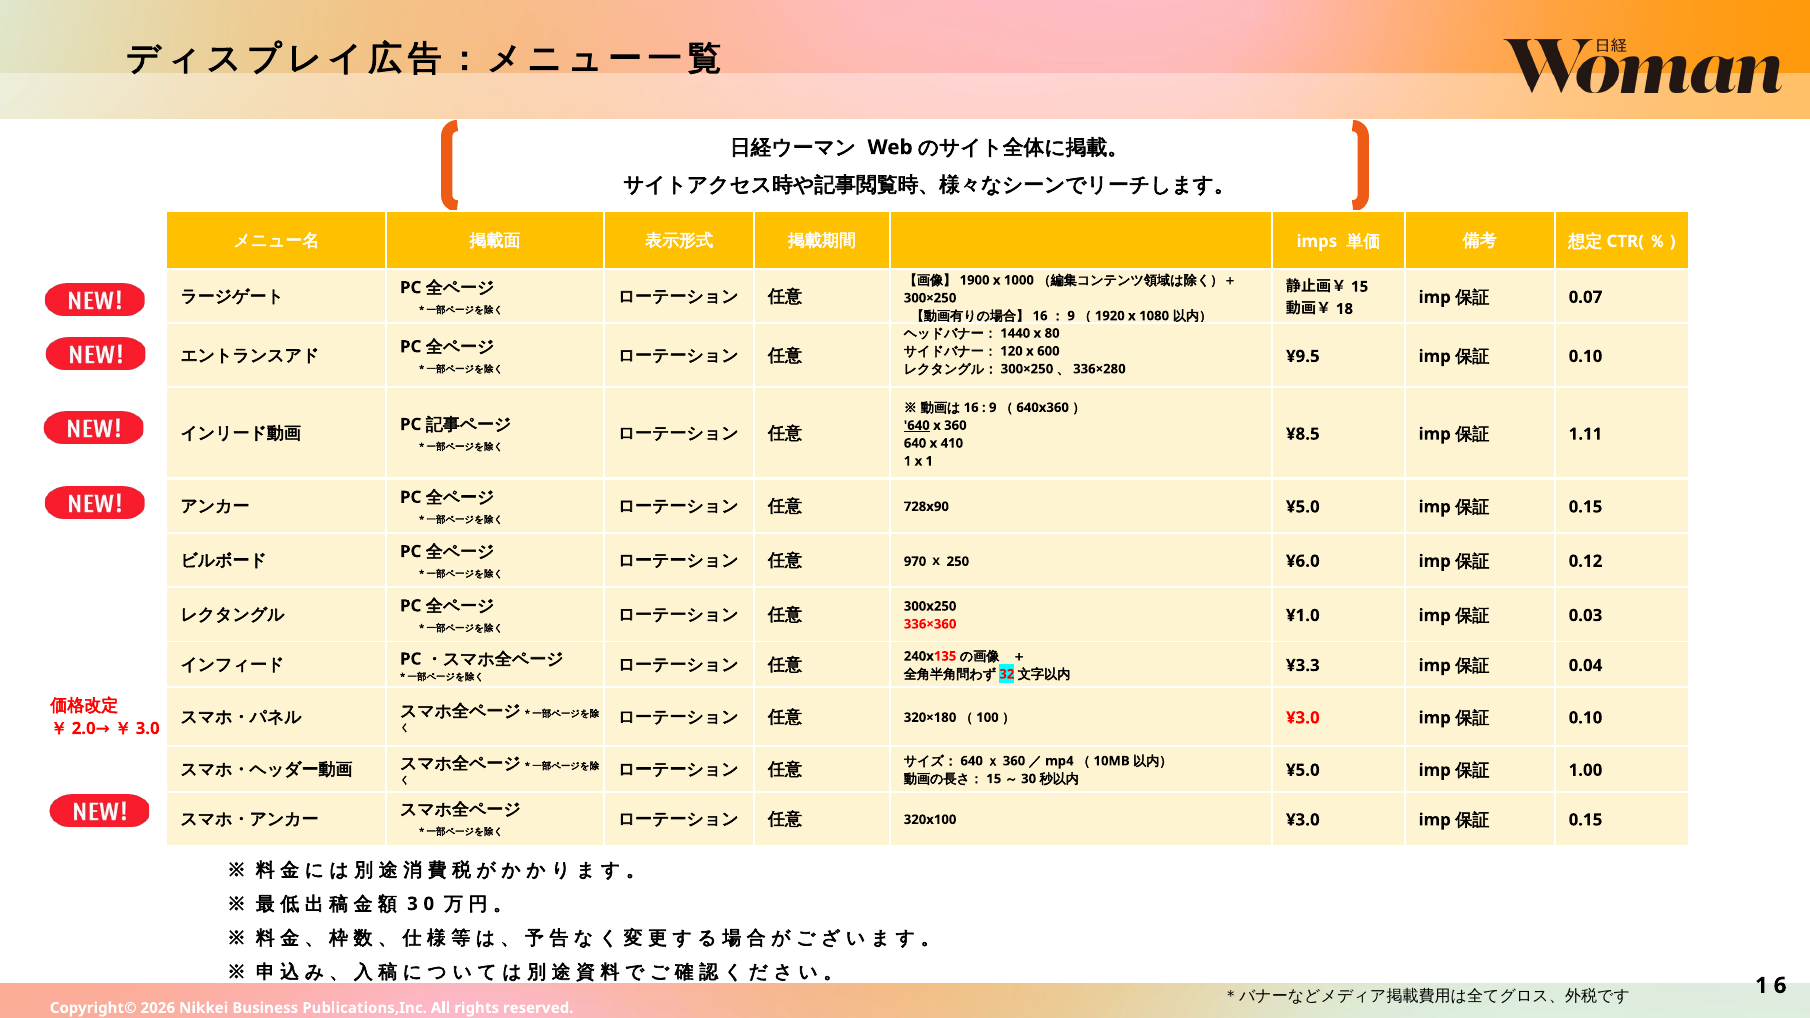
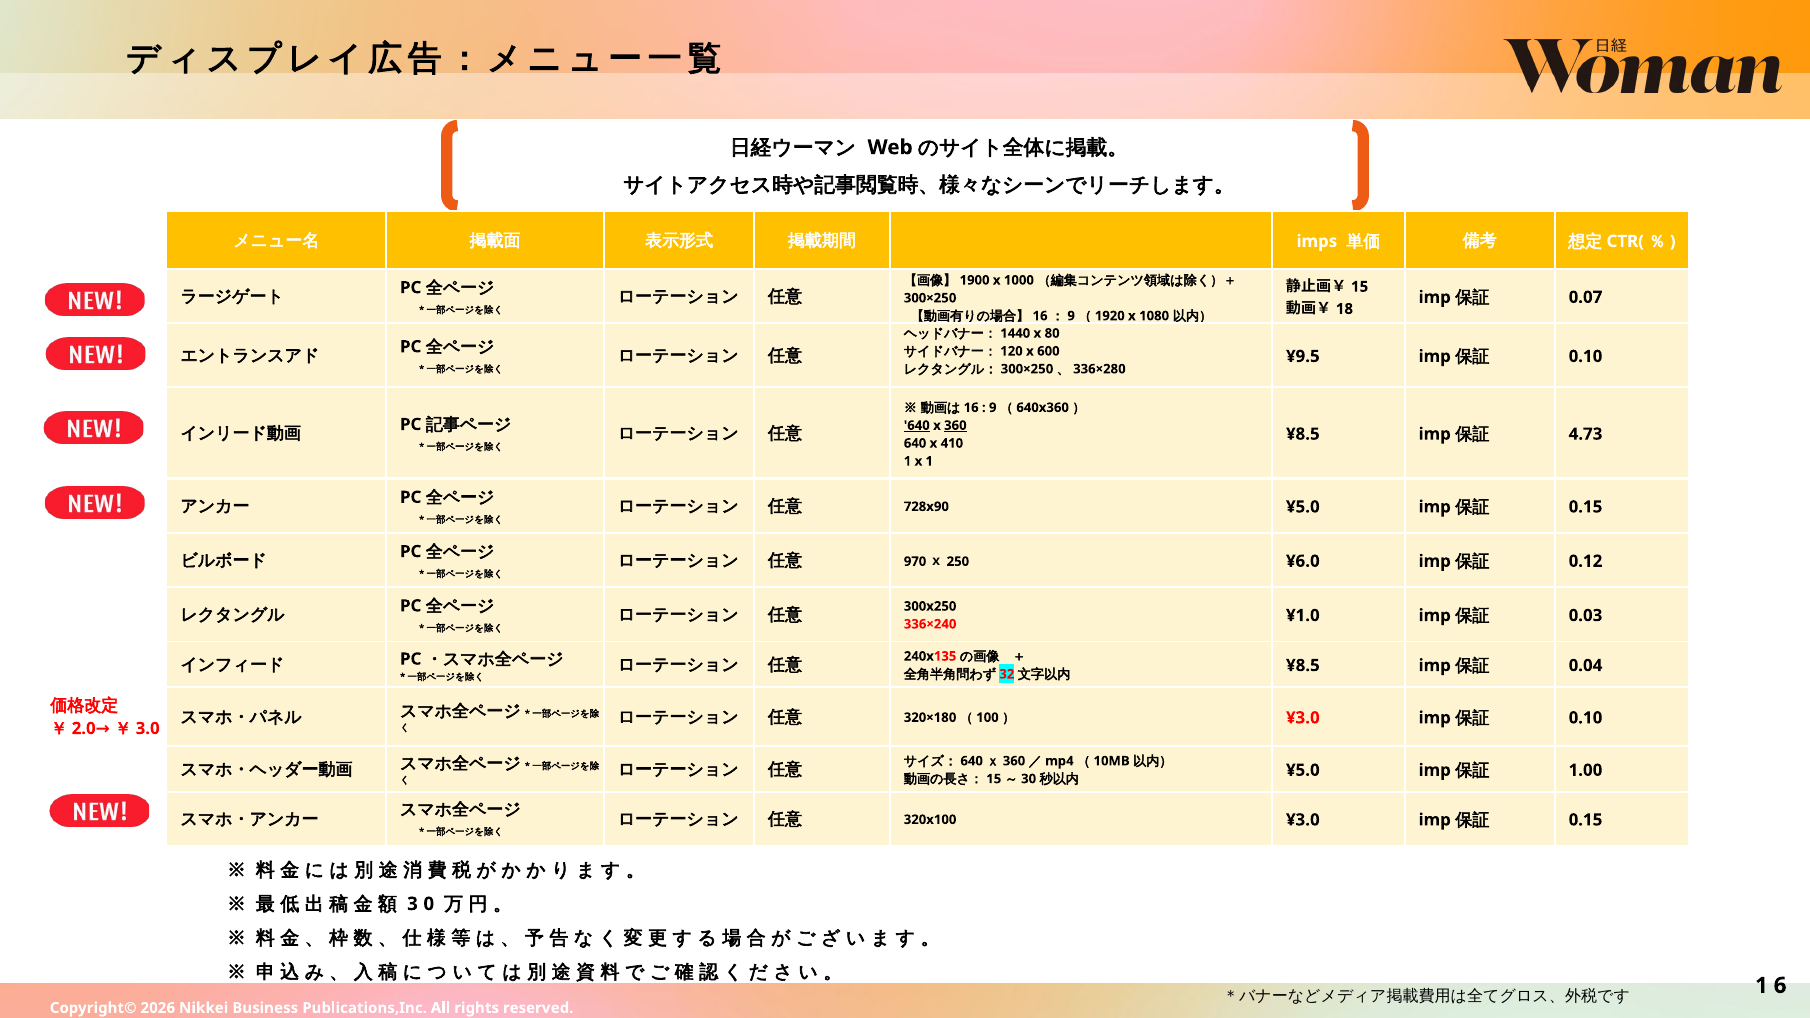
360 underline: none -> present (955, 425)
1.11: 1.11 -> 4.73 (1586, 434)
336×360: 336×360 -> 336×240 (930, 624)
¥3.3: ¥3.3 -> ¥8.5 (1303, 666)
